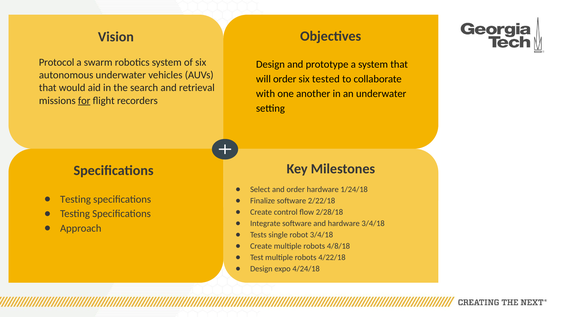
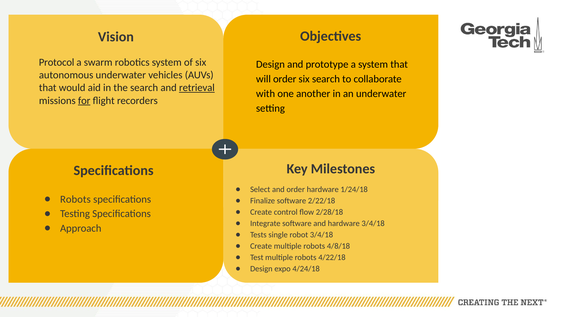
six tested: tested -> search (326, 79)
retrieval underline: none -> present (197, 88)
Testing: Testing -> Robots (75, 199)
